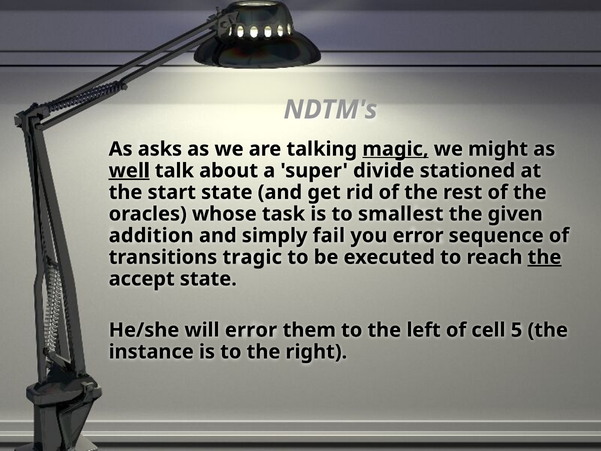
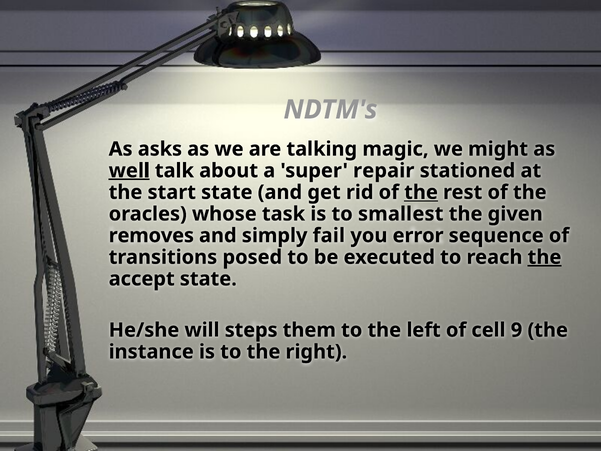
magic underline: present -> none (395, 149)
divide: divide -> repair (384, 171)
the underline: none -> present (421, 192)
addition: addition -> removes (151, 235)
tragic: tragic -> posed (252, 257)
will error: error -> steps (251, 330)
5: 5 -> 9 (517, 330)
